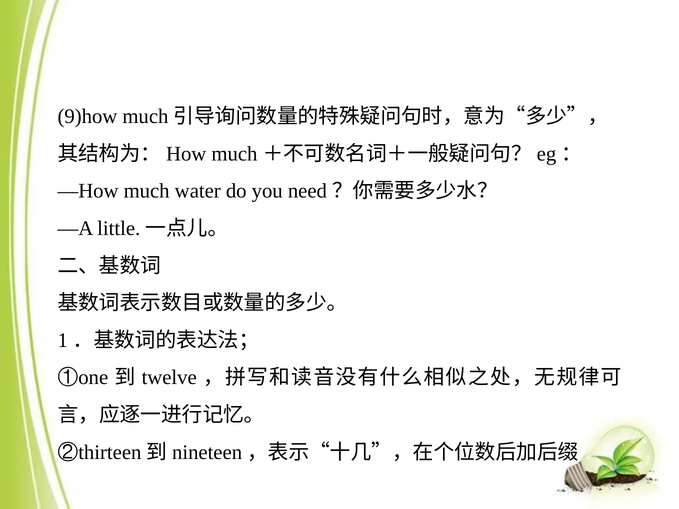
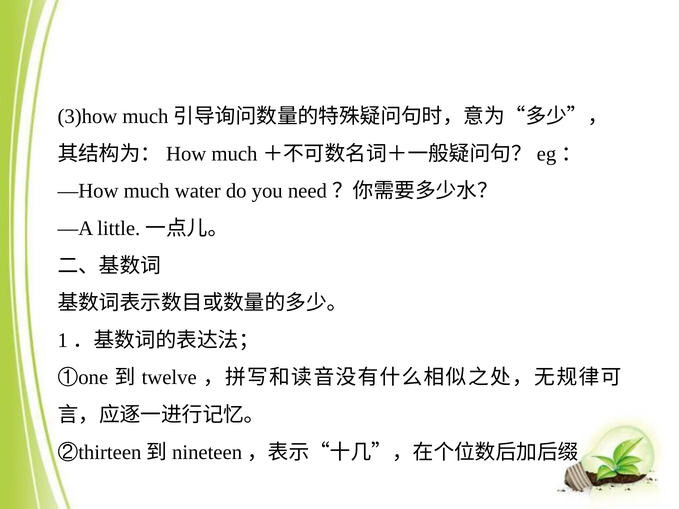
9)how: 9)how -> 3)how (87, 117)
